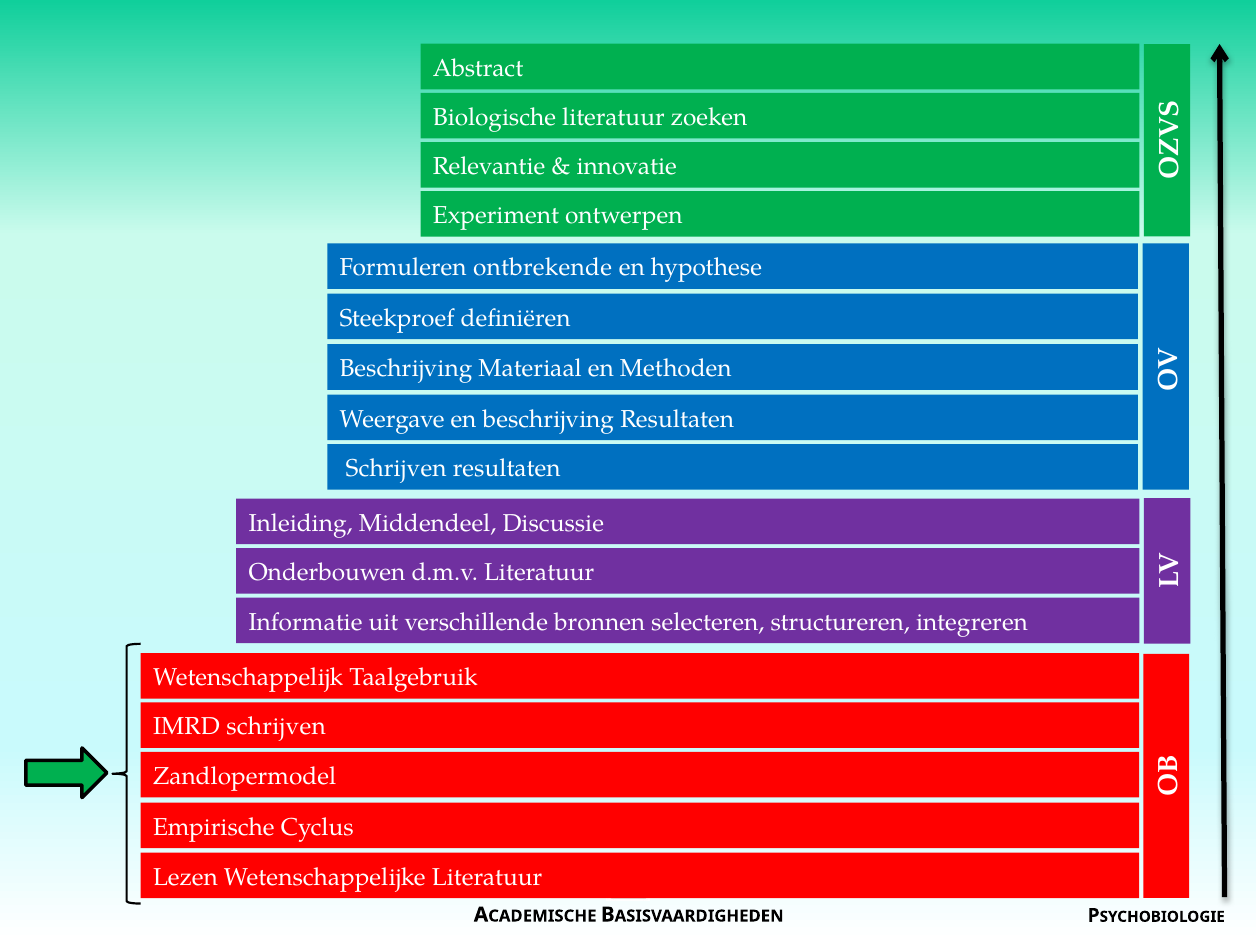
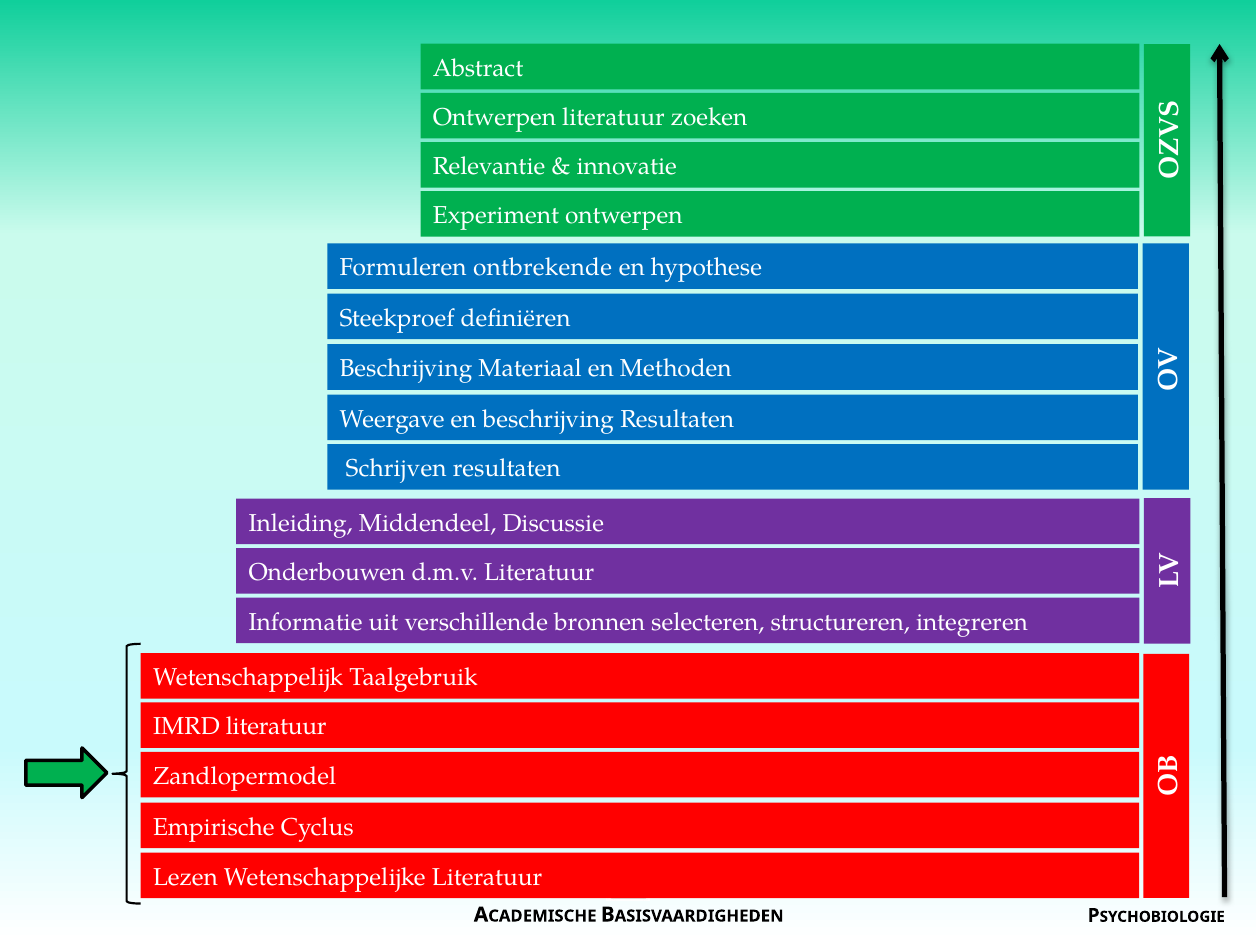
Biologische: Biologische -> Ontwerpen (494, 117)
IMRD schrijven: schrijven -> literatuur (276, 727)
